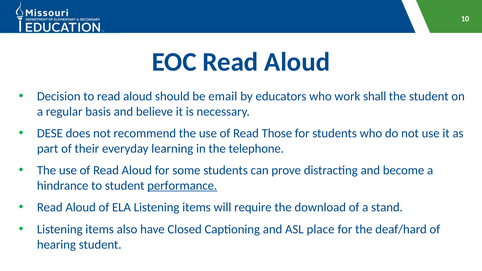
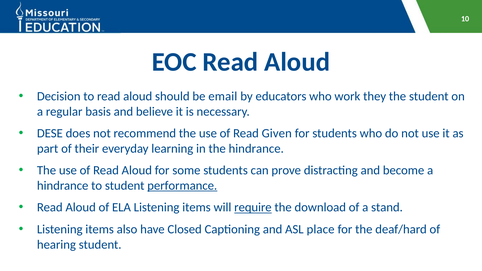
shall: shall -> they (375, 96)
Those: Those -> Given (277, 133)
the telephone: telephone -> hindrance (256, 149)
require underline: none -> present (253, 208)
